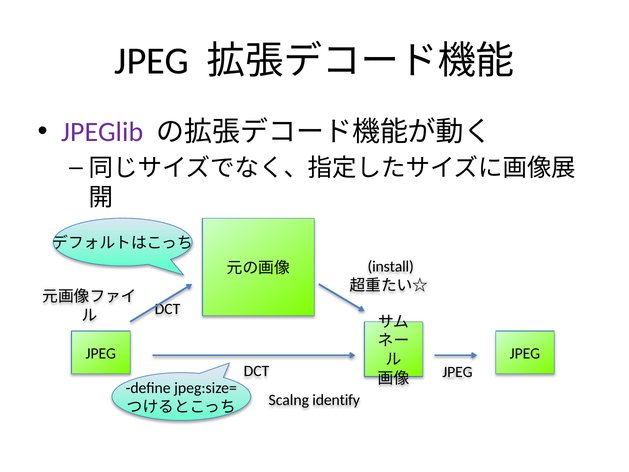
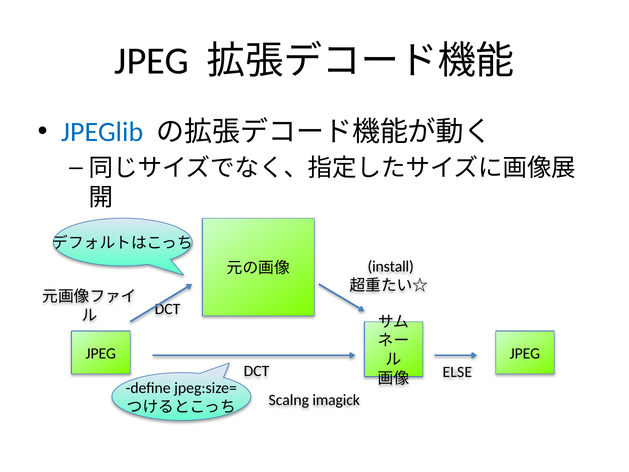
JPEGlib colour: purple -> blue (102, 132)
JPEG: JPEG -> ELSE (457, 372)
identify: identify -> imagick (336, 400)
